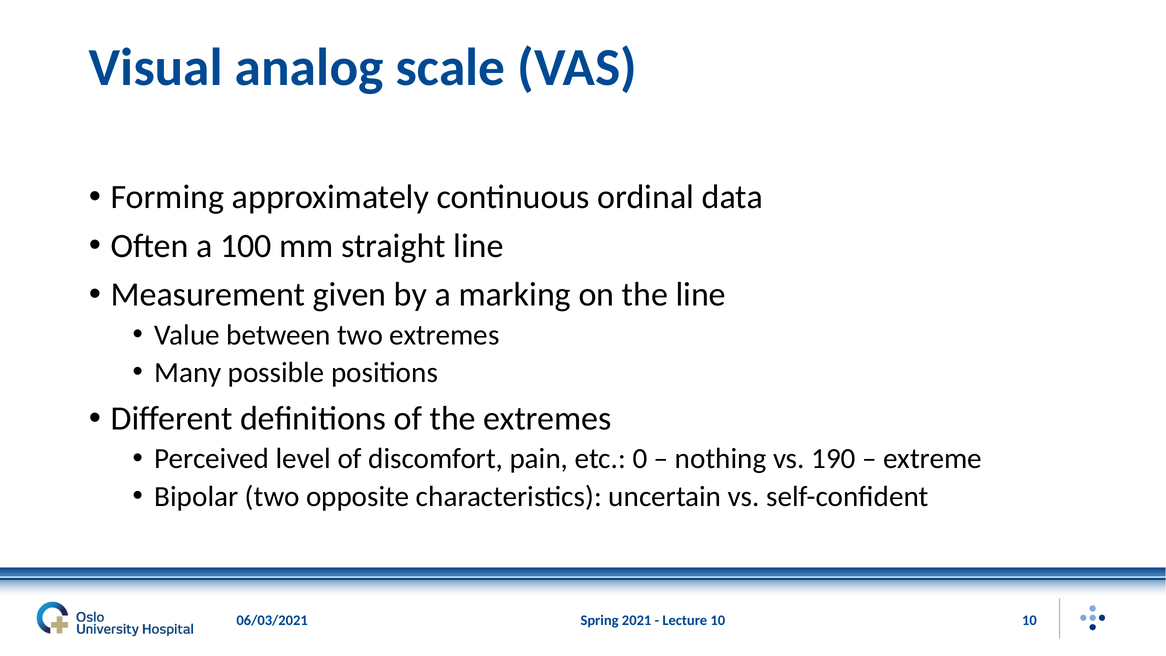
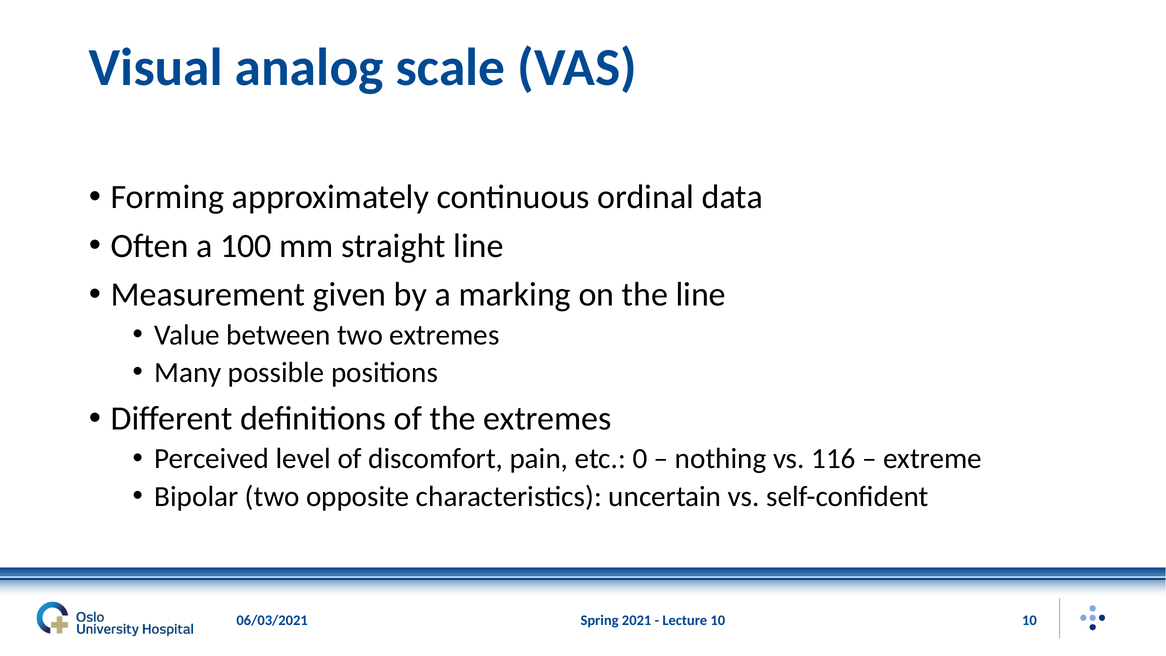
190: 190 -> 116 (833, 459)
